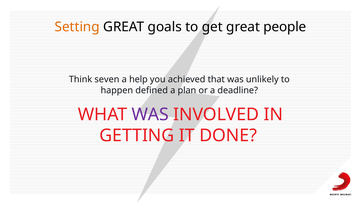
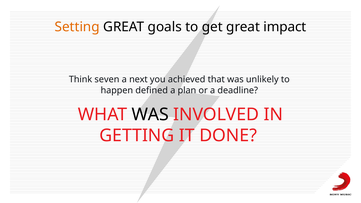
people: people -> impact (285, 27)
help: help -> next (138, 79)
WAS colour: purple -> black (150, 114)
